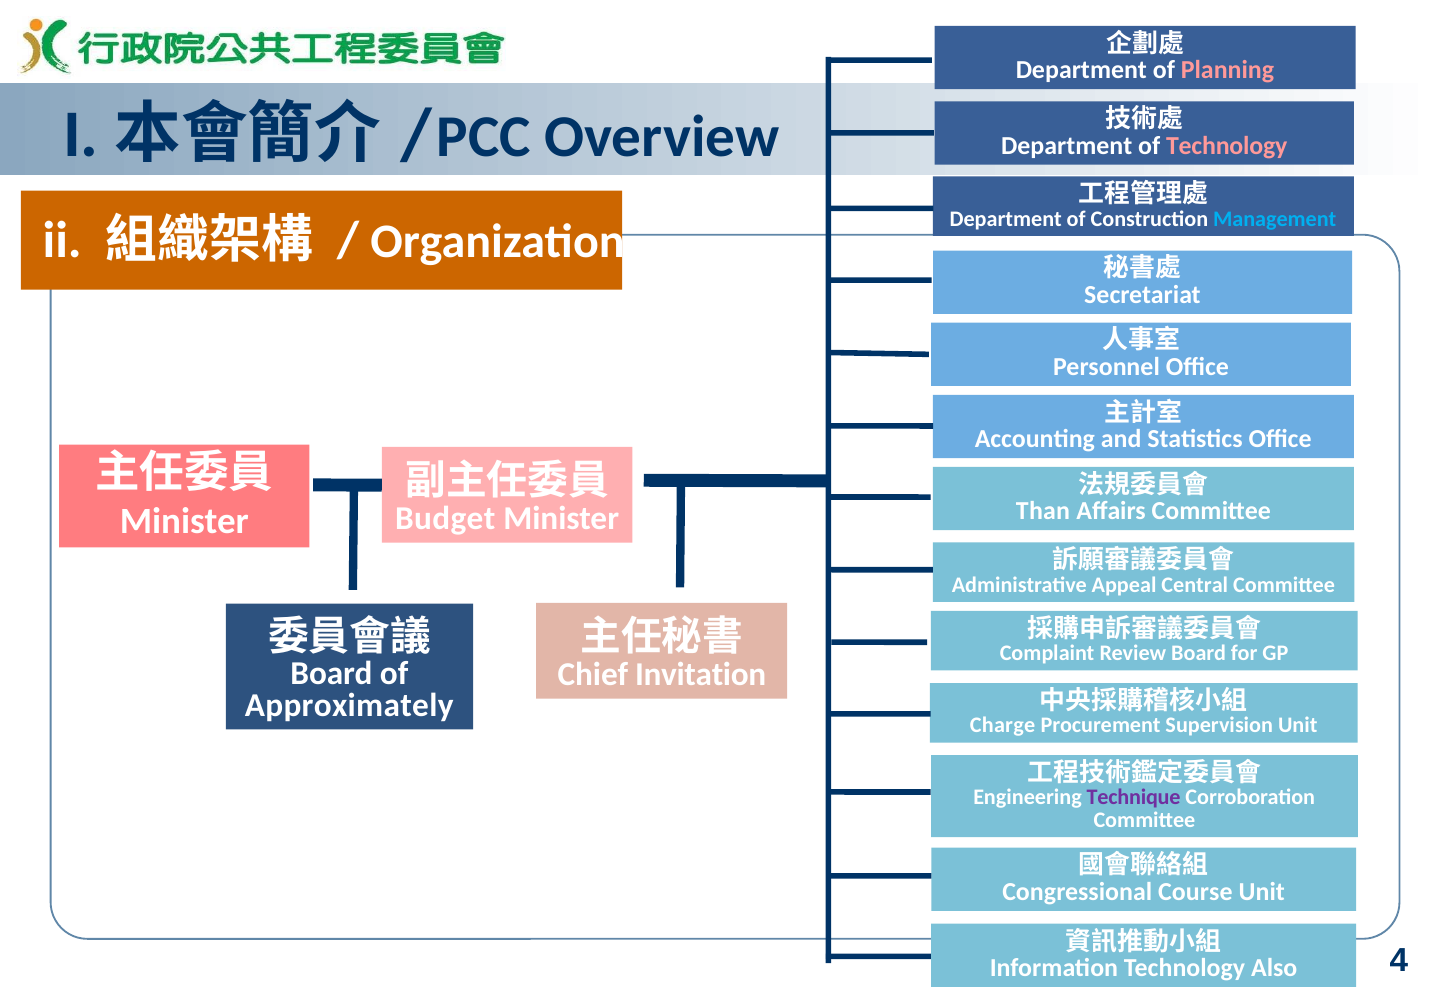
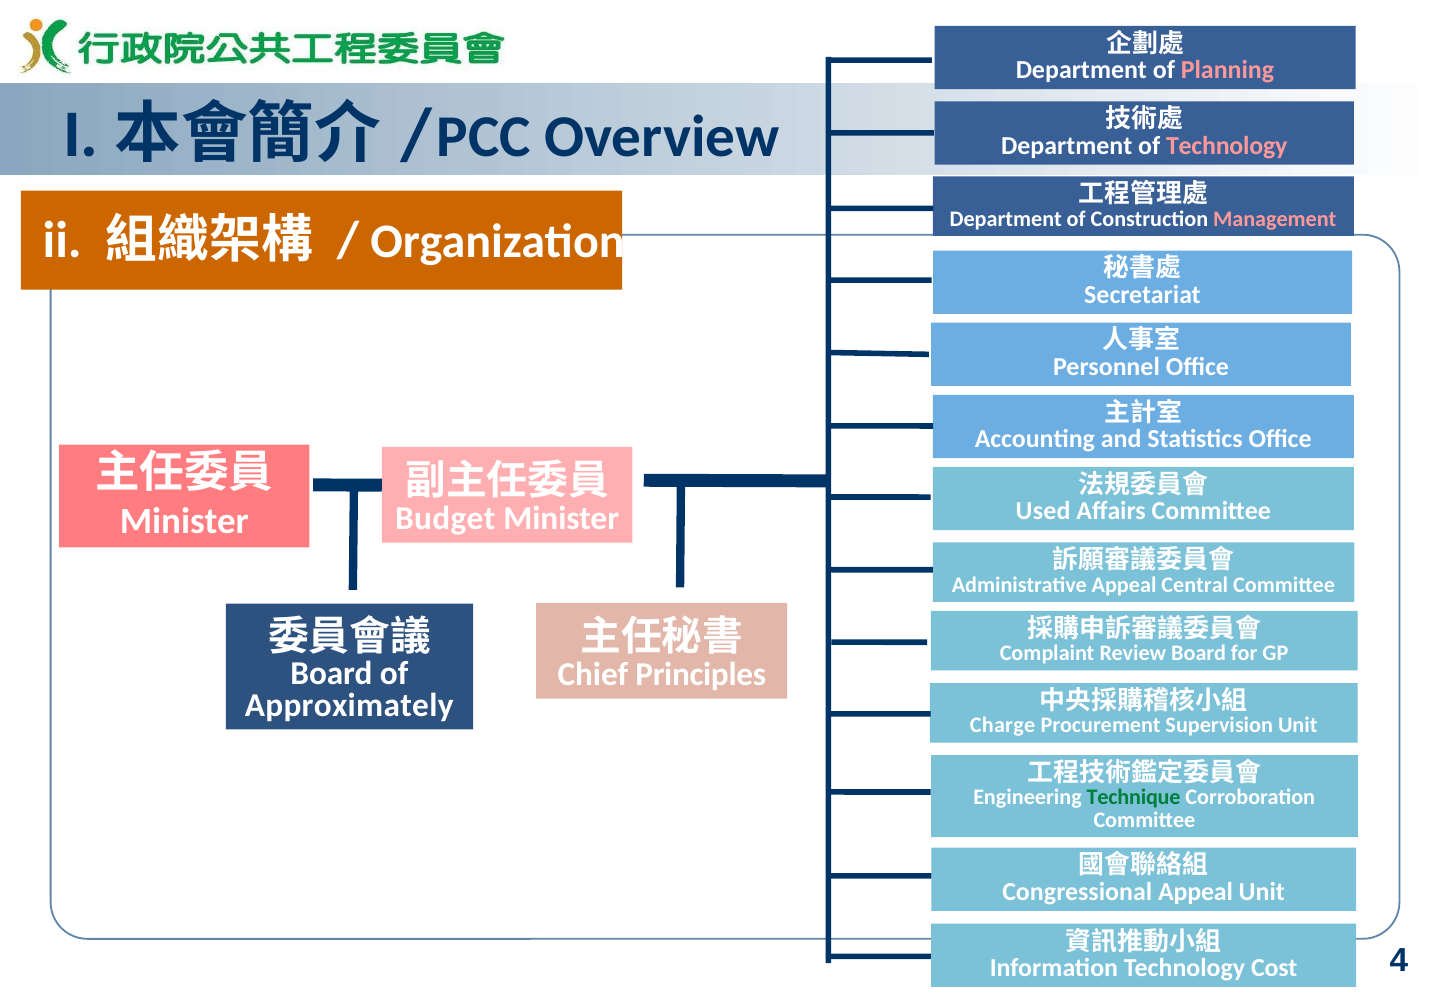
Management colour: light blue -> pink (1275, 219)
Than: Than -> Used (1043, 511)
Invitation: Invitation -> Principles (701, 674)
Technique colour: purple -> green (1134, 797)
Congressional Course: Course -> Appeal (1196, 892)
Also: Also -> Cost (1274, 968)
